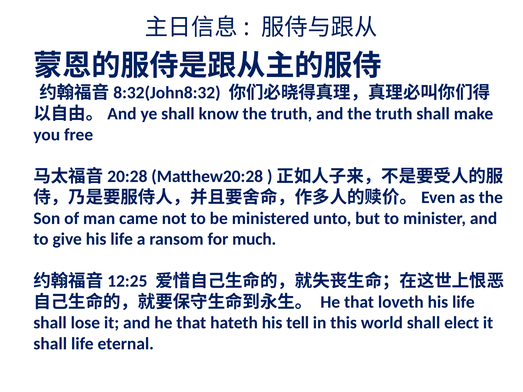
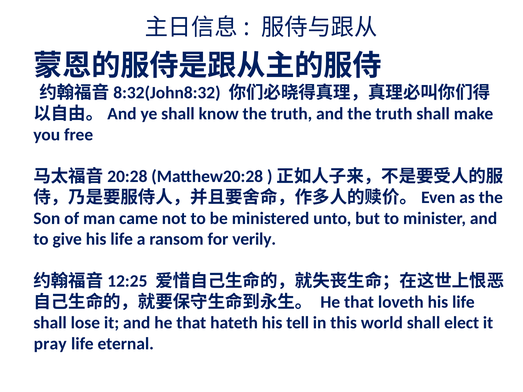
much: much -> verily (254, 239)
shall: shall -> pray (50, 344)
